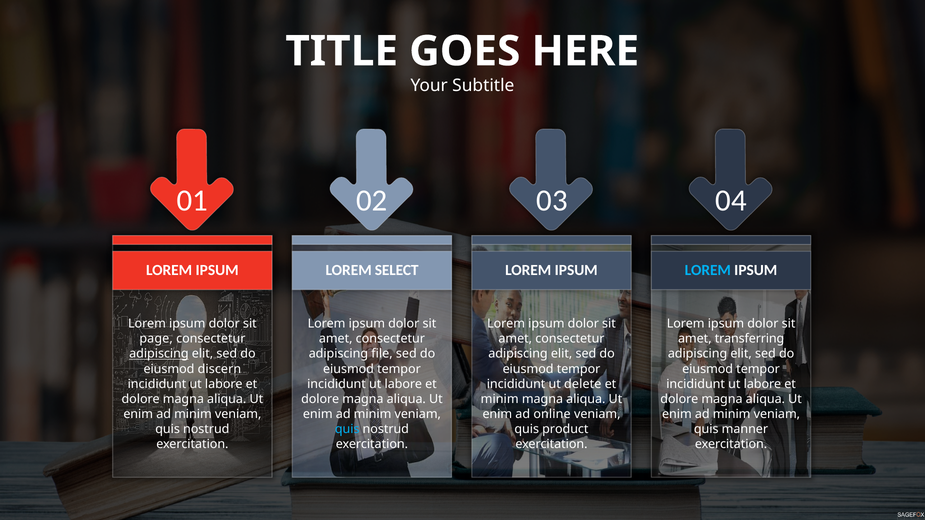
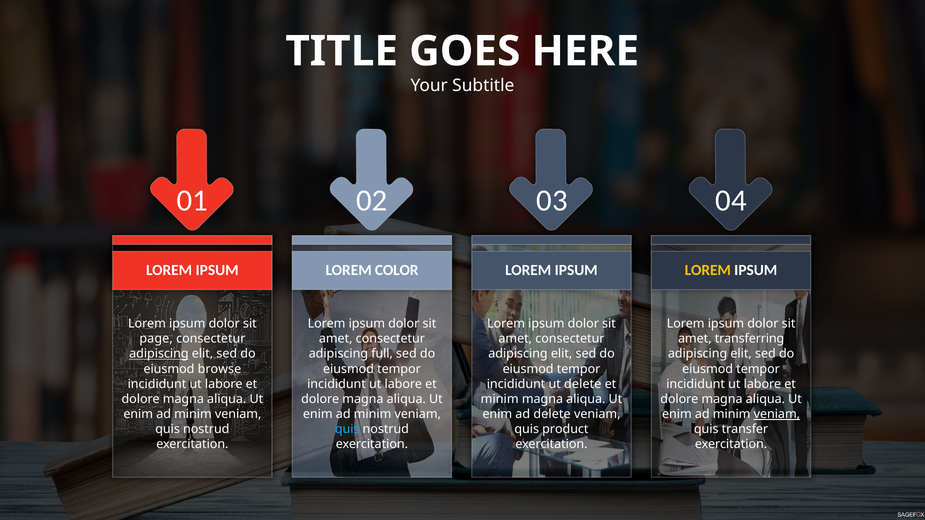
SELECT: SELECT -> COLOR (397, 270)
LOREM colour: light blue -> yellow (708, 270)
file: file -> full (382, 354)
discern: discern -> browse (219, 369)
ad online: online -> delete (552, 414)
veniam underline: none -> present (777, 414)
manner: manner -> transfer (745, 429)
